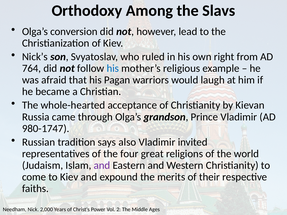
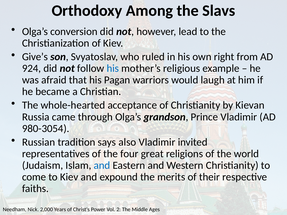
Nick’s: Nick’s -> Give’s (35, 57)
764: 764 -> 924 (32, 68)
980-1747: 980-1747 -> 980-3054 (46, 129)
and colour: purple -> blue (102, 166)
